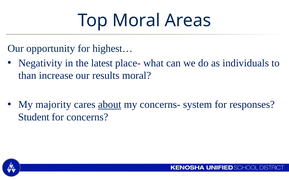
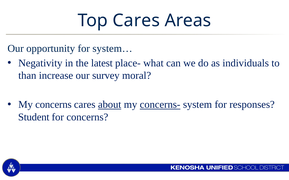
Top Moral: Moral -> Cares (136, 21)
highest…: highest… -> system… (112, 49)
results: results -> survey (106, 76)
My majority: majority -> concerns (53, 105)
concerns- underline: none -> present (160, 105)
